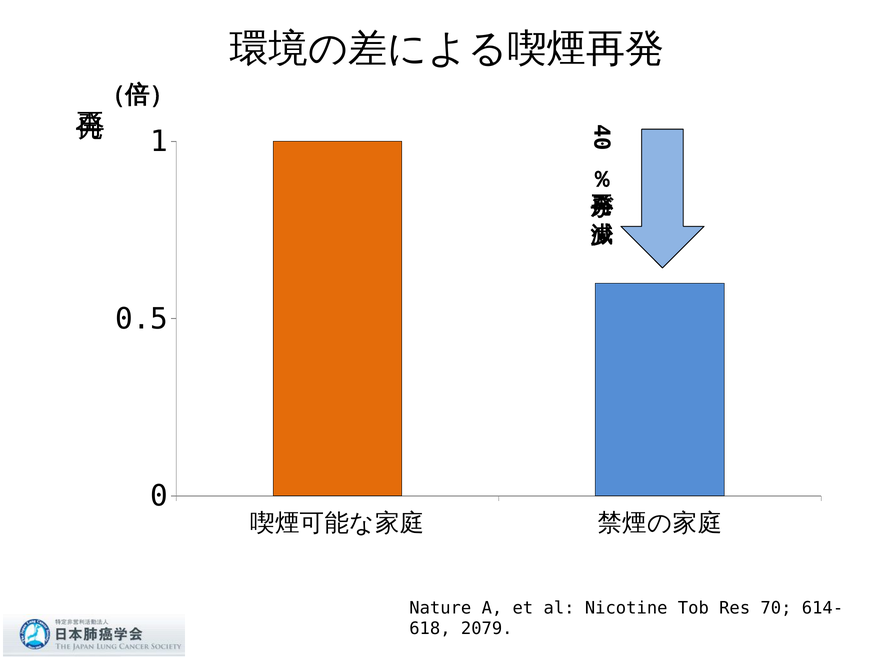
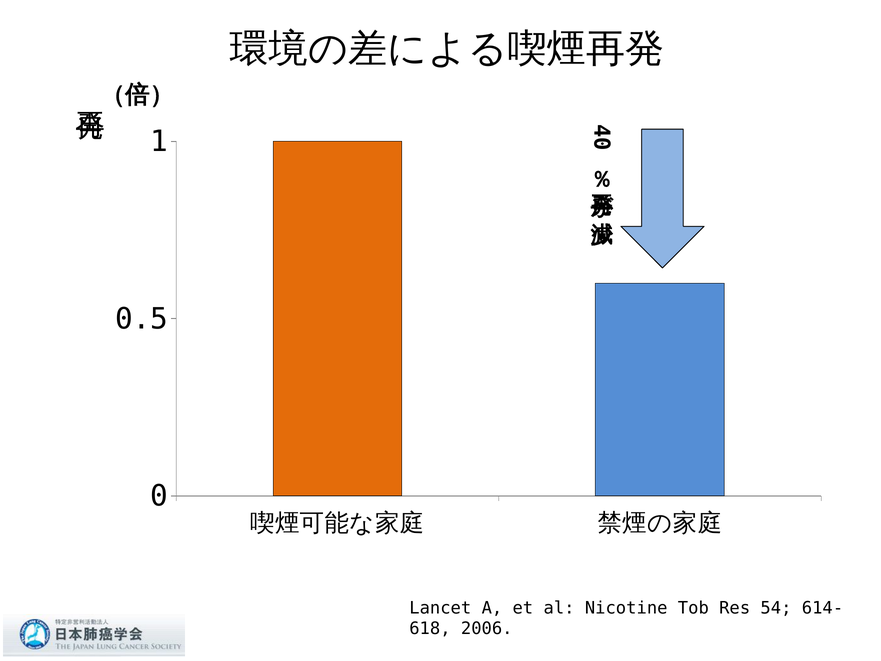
Nature: Nature -> Lancet (440, 608)
70: 70 -> 54 (776, 608)
2079: 2079 -> 2006 (487, 628)
